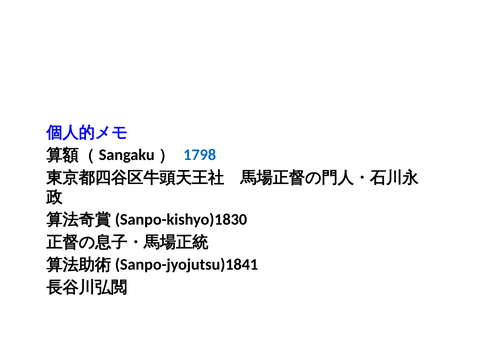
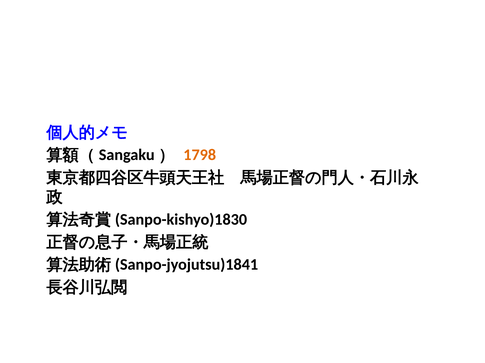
1798 colour: blue -> orange (200, 155)
